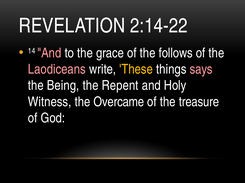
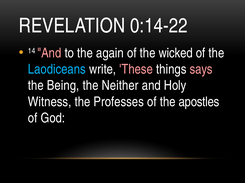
2:14-22: 2:14-22 -> 0:14-22 (159, 26)
grace: grace -> again (110, 53)
follows: follows -> wicked (176, 53)
Laodiceans colour: pink -> light blue (57, 70)
These colour: yellow -> pink (136, 70)
Repent: Repent -> Neither (120, 86)
Overcame: Overcame -> Professes (119, 102)
treasure: treasure -> apostles (199, 102)
